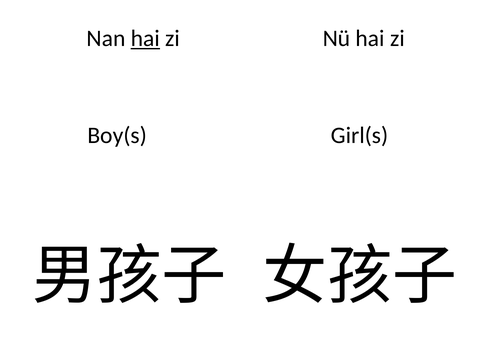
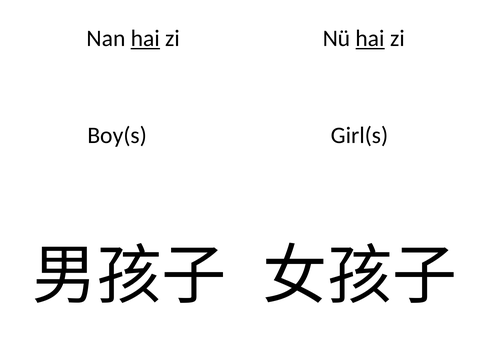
hai underline: none -> present (370, 38)
